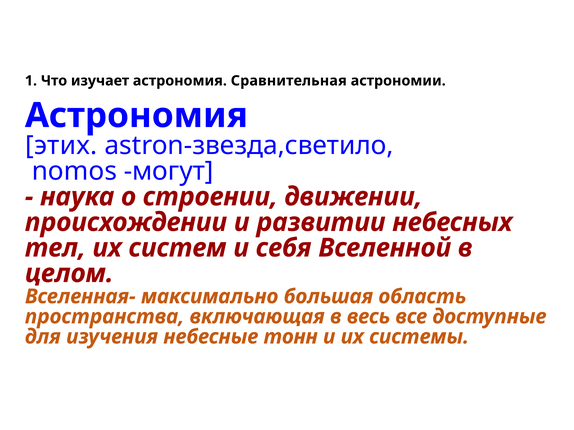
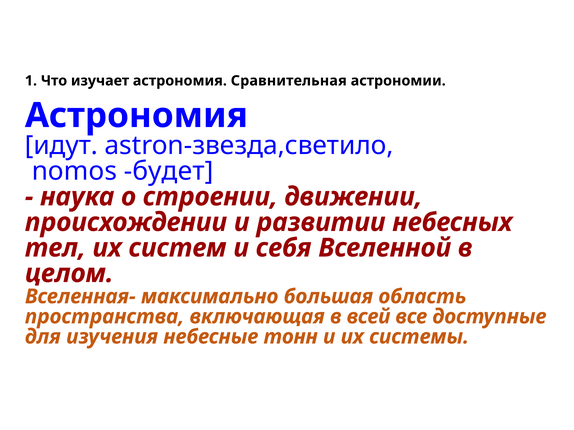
этих: этих -> идут (61, 146)
могут: могут -> будет (169, 171)
весь: весь -> всей (369, 317)
